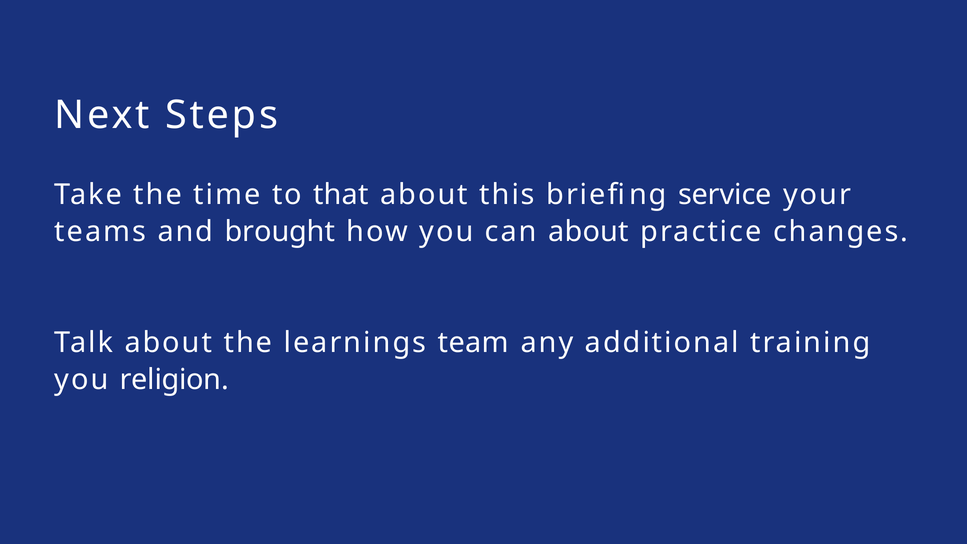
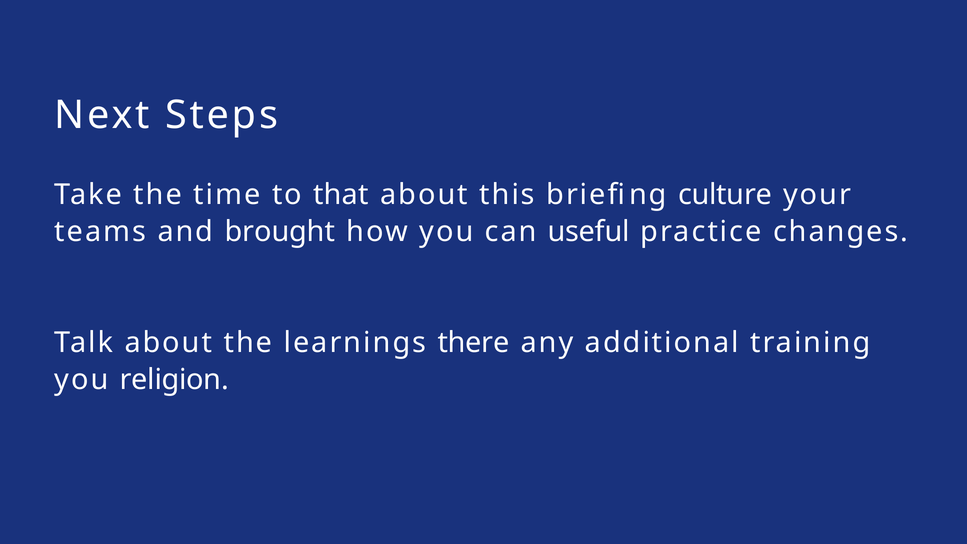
service: service -> culture (725, 195)
can about: about -> useful (589, 232)
team: team -> there (474, 343)
